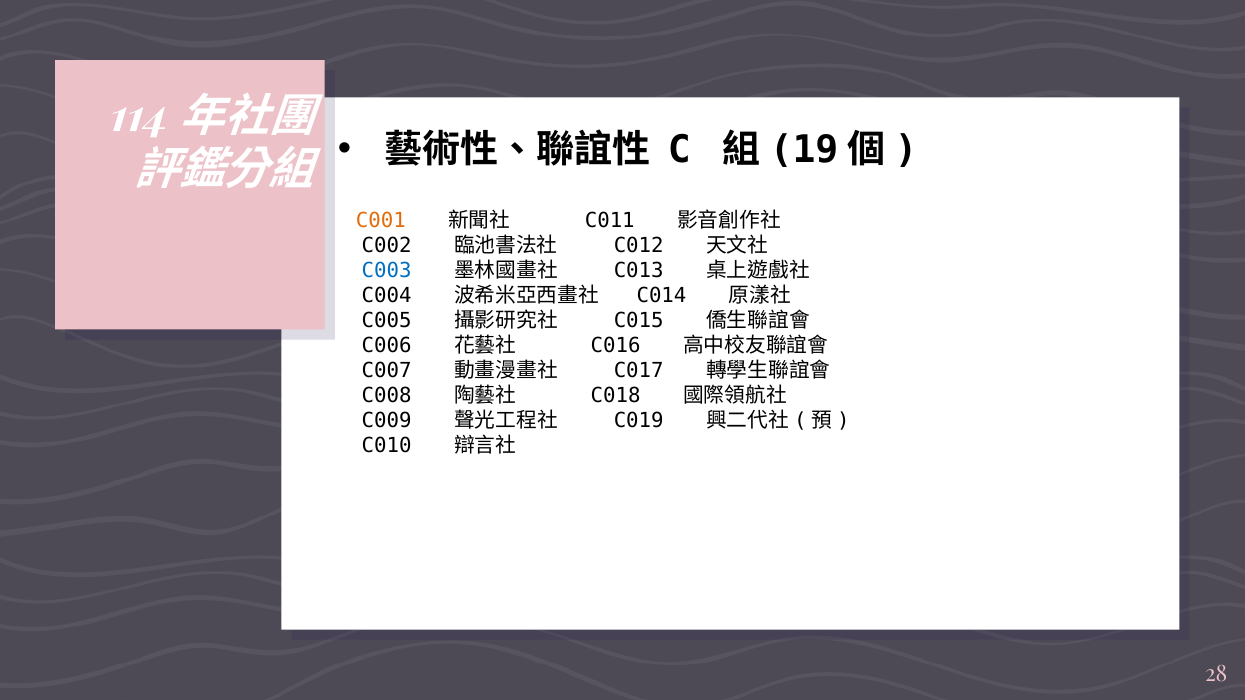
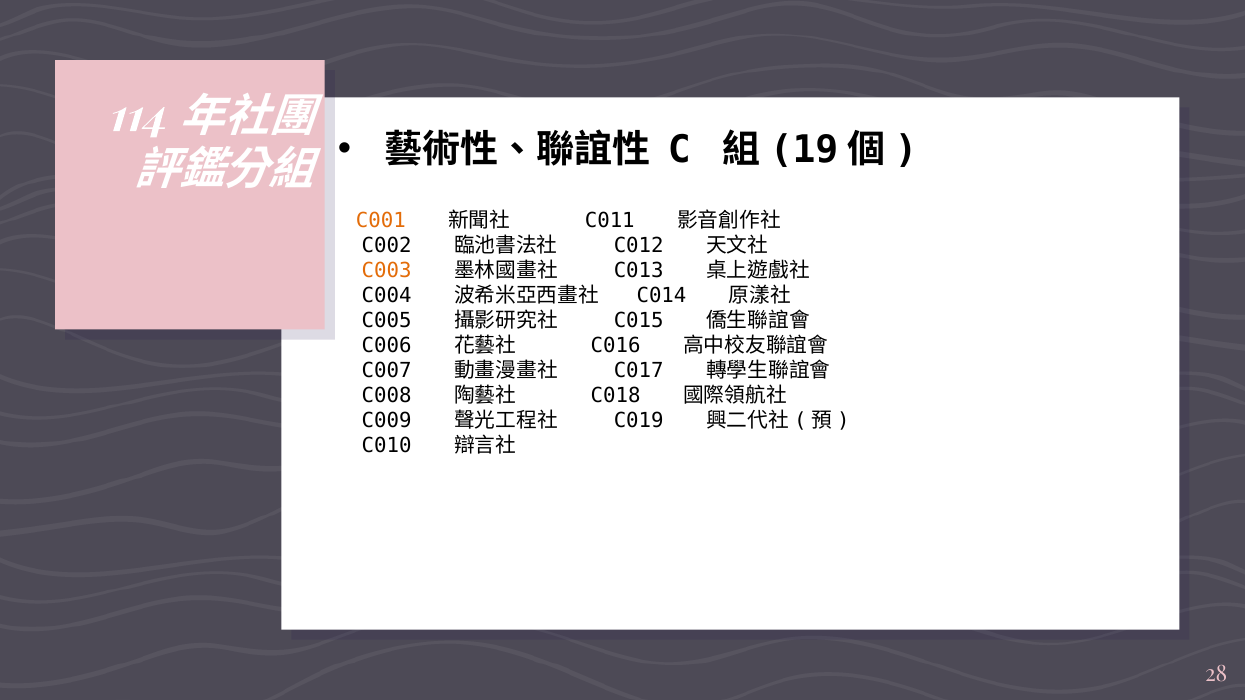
C003 colour: blue -> orange (387, 271)
